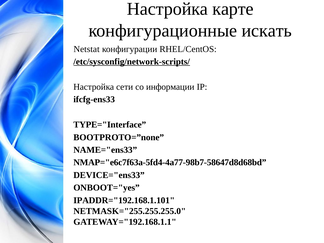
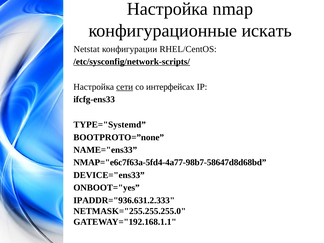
карте: карте -> nmap (233, 9)
сети underline: none -> present (125, 87)
информации: информации -> интерфейсах (170, 87)
TYPE="Interface: TYPE="Interface -> TYPE="Systemd (110, 125)
IPADDR="192.168.1.101: IPADDR="192.168.1.101 -> IPADDR="936.631.2.333 (124, 200)
